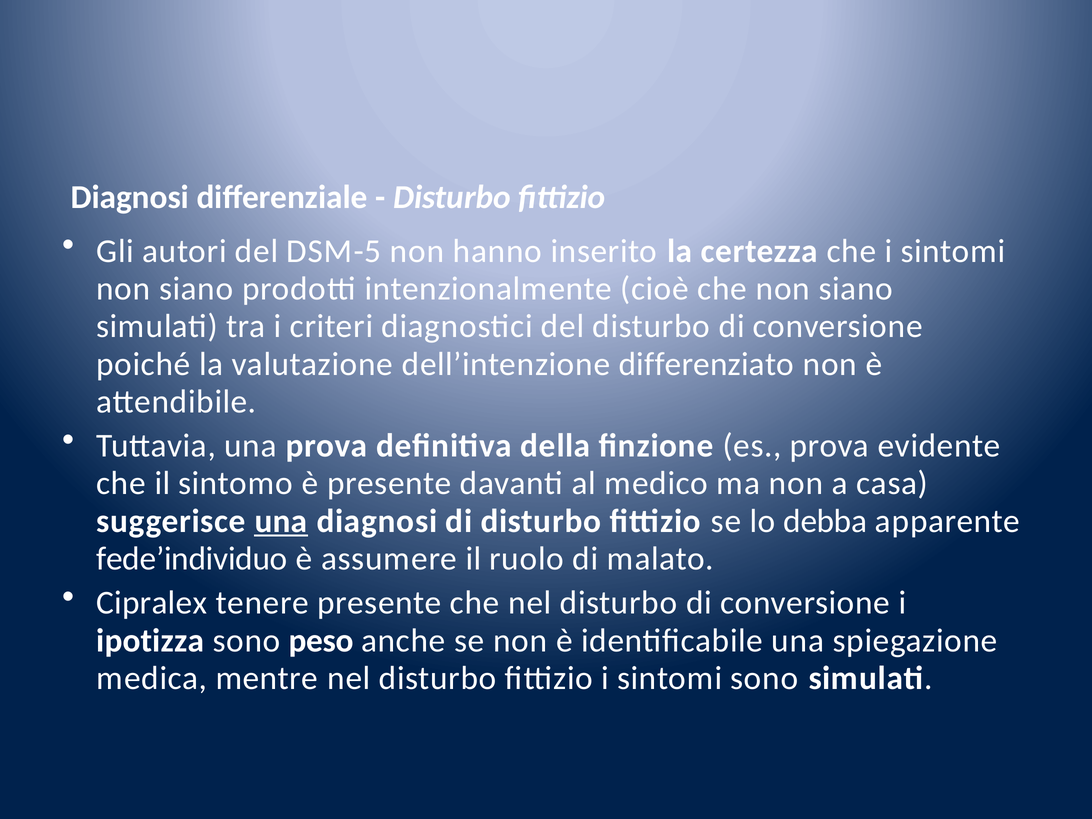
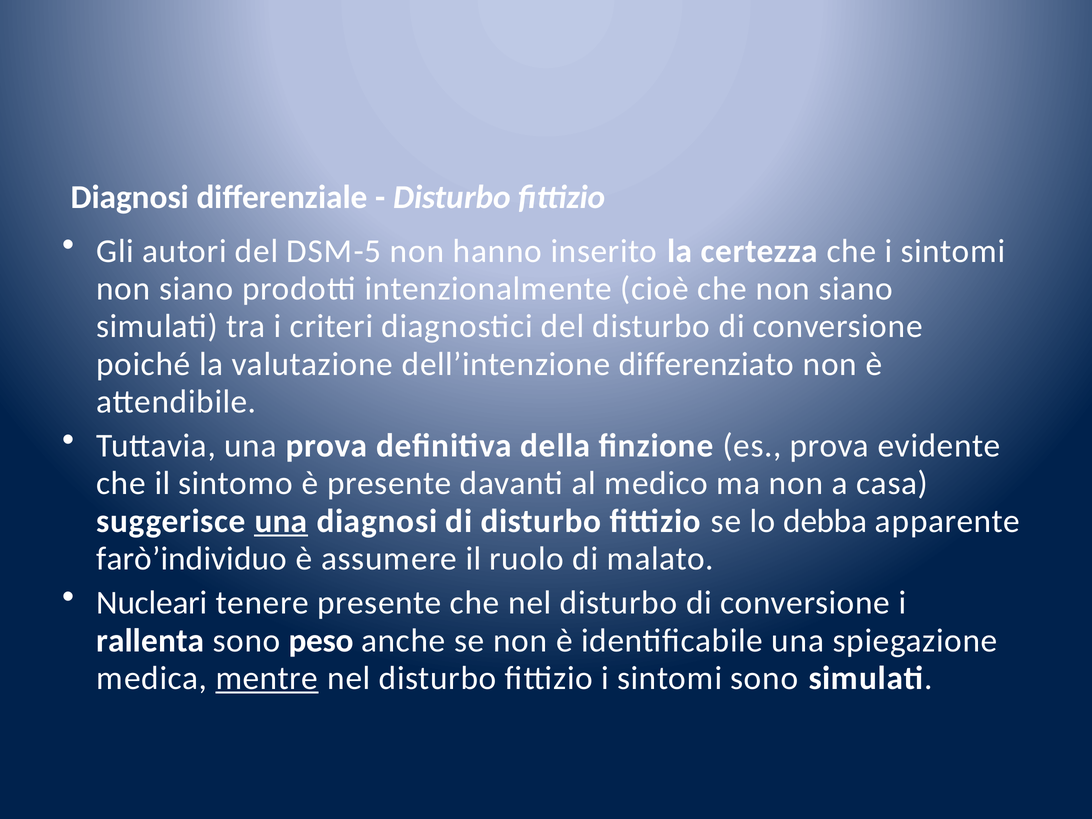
fede’individuo: fede’individuo -> farò’individuo (192, 559)
Cipralex: Cipralex -> Nucleari (152, 603)
ipotizza: ipotizza -> rallenta (150, 641)
mentre underline: none -> present (267, 678)
